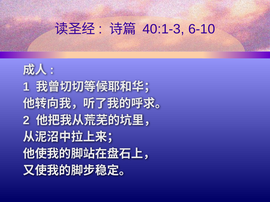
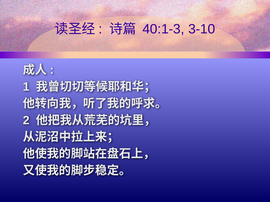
6-10: 6-10 -> 3-10 (202, 29)
